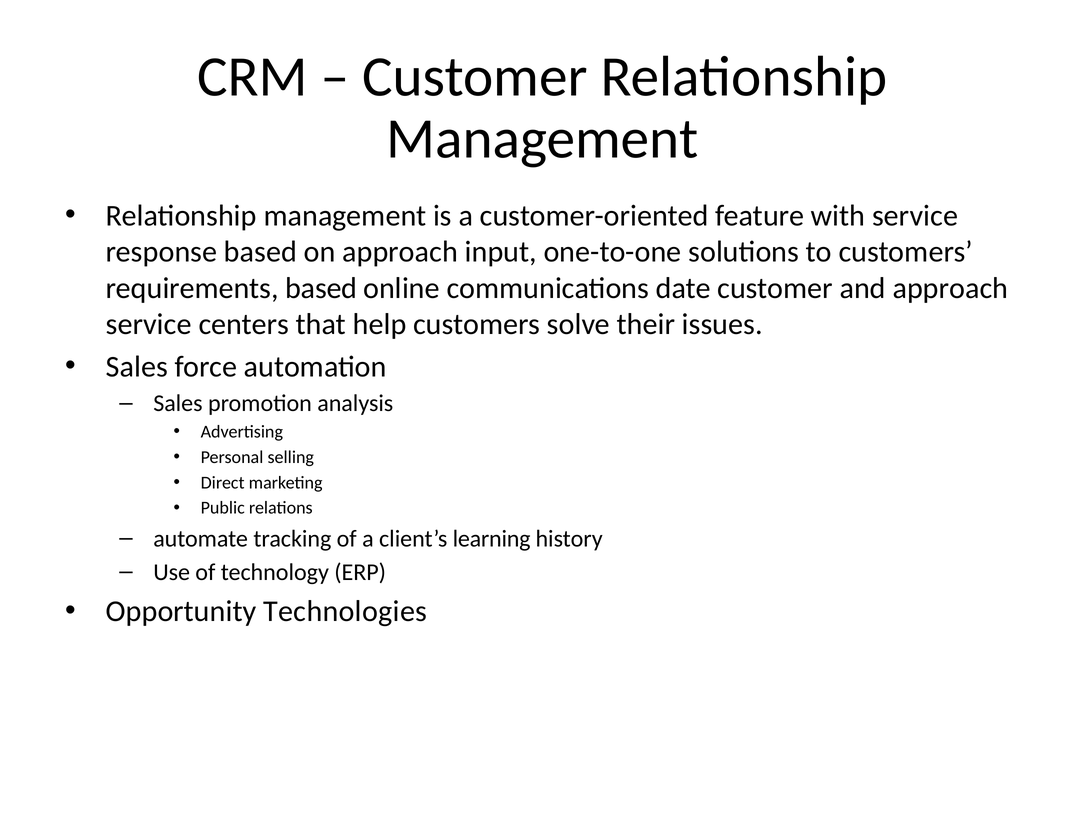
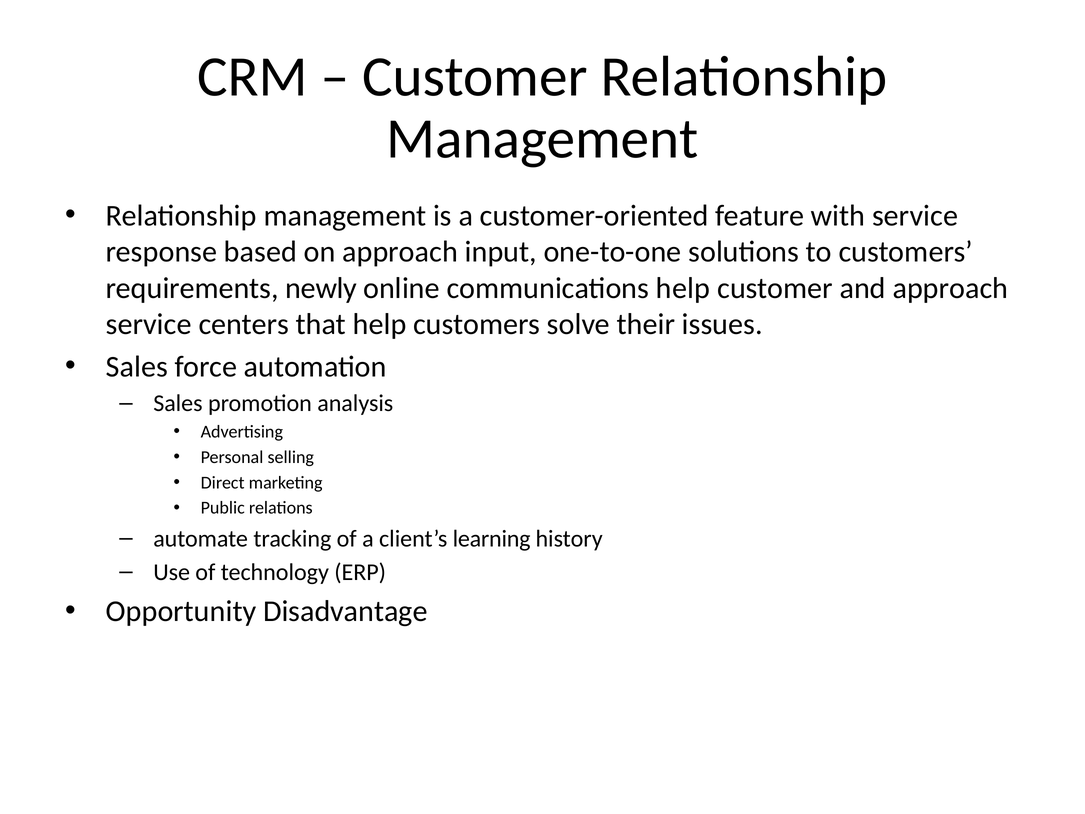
requirements based: based -> newly (321, 288)
communications date: date -> help (683, 288)
Technologies: Technologies -> Disadvantage (345, 611)
